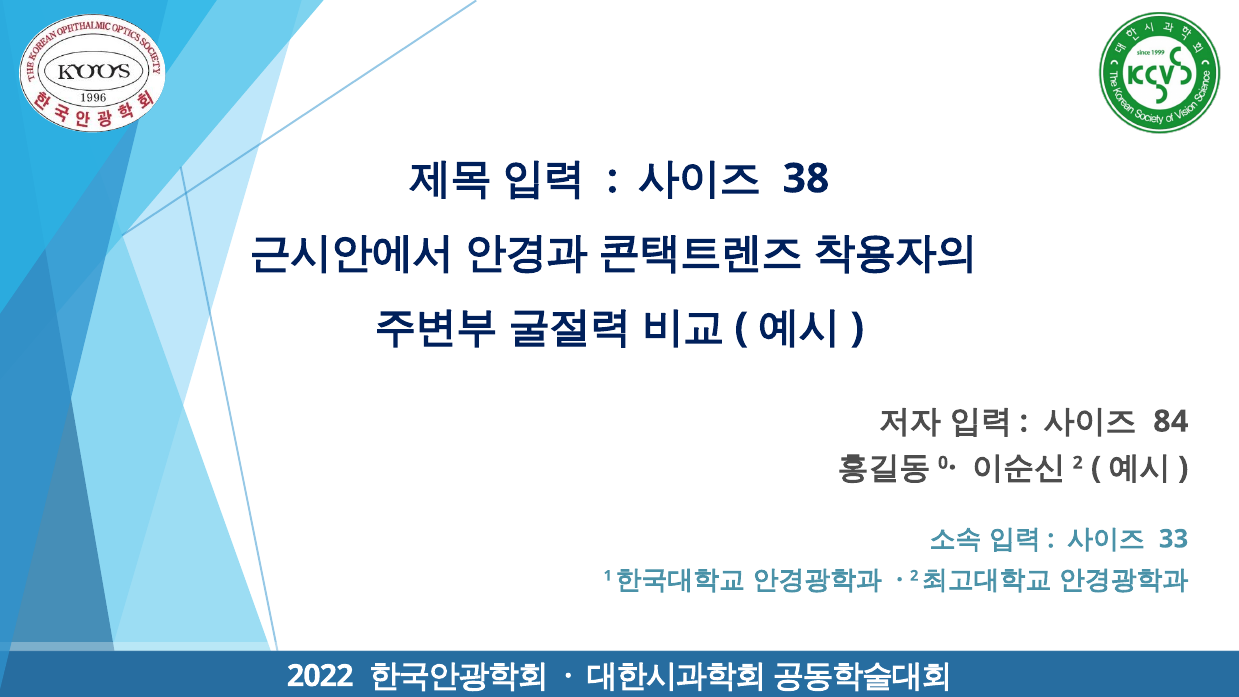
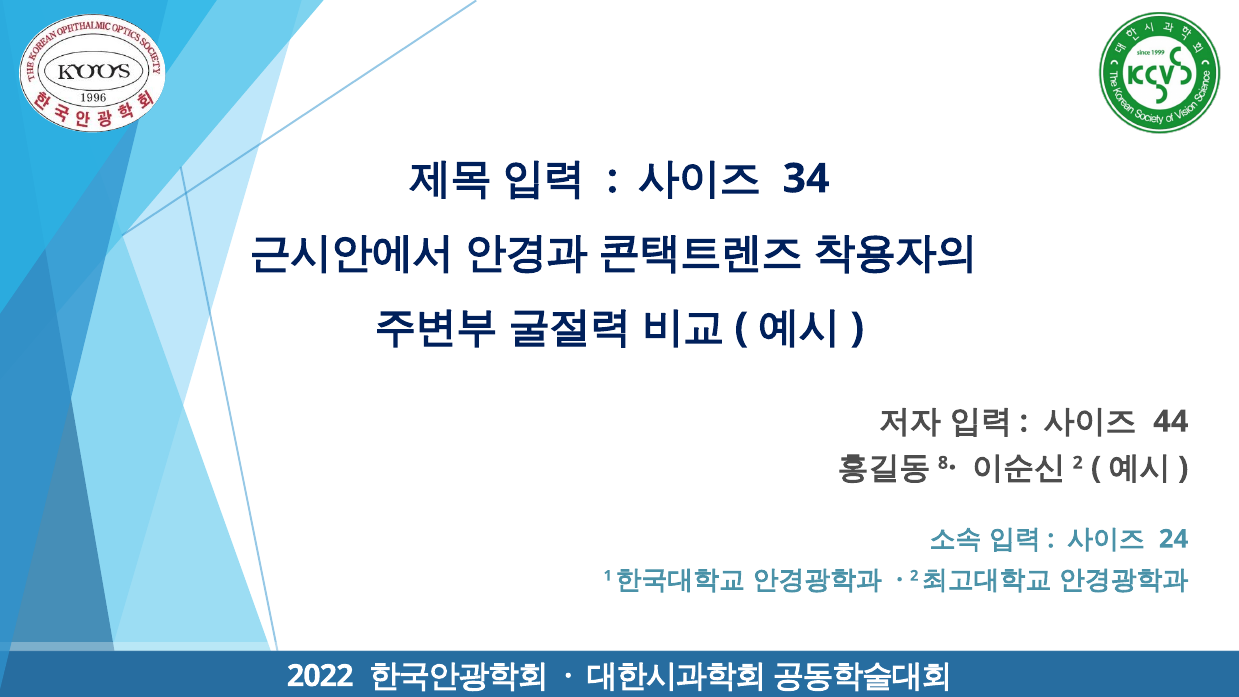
38: 38 -> 34 (806, 179)
84: 84 -> 44 (1171, 421)
0: 0 -> 8 (943, 463)
33: 33 -> 24 (1174, 539)
